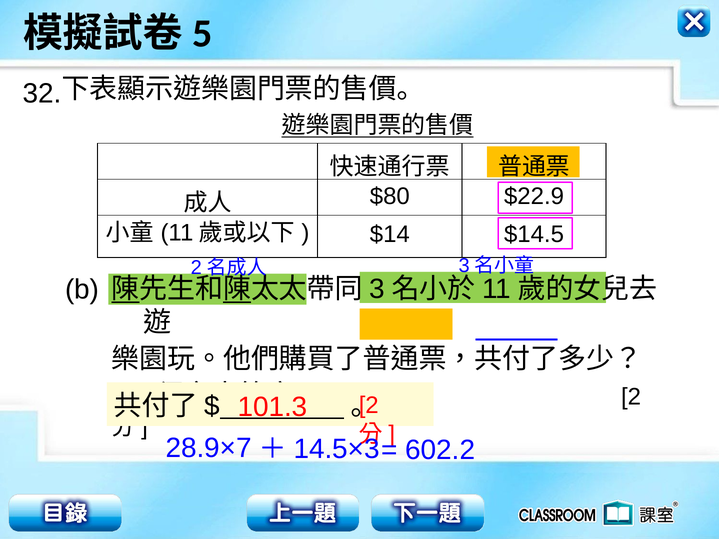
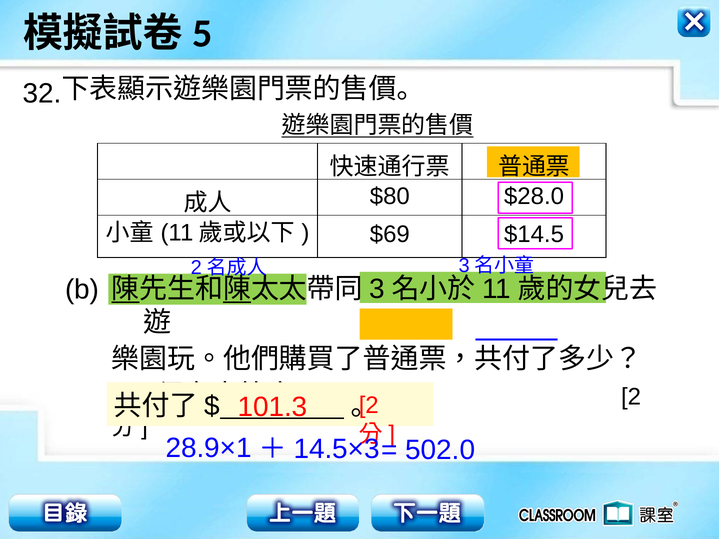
$22.9: $22.9 -> $28.0 (534, 197)
$14: $14 -> $69 (390, 235)
28.9×7: 28.9×7 -> 28.9×1 (209, 448)
602.2: 602.2 -> 502.0 (440, 450)
